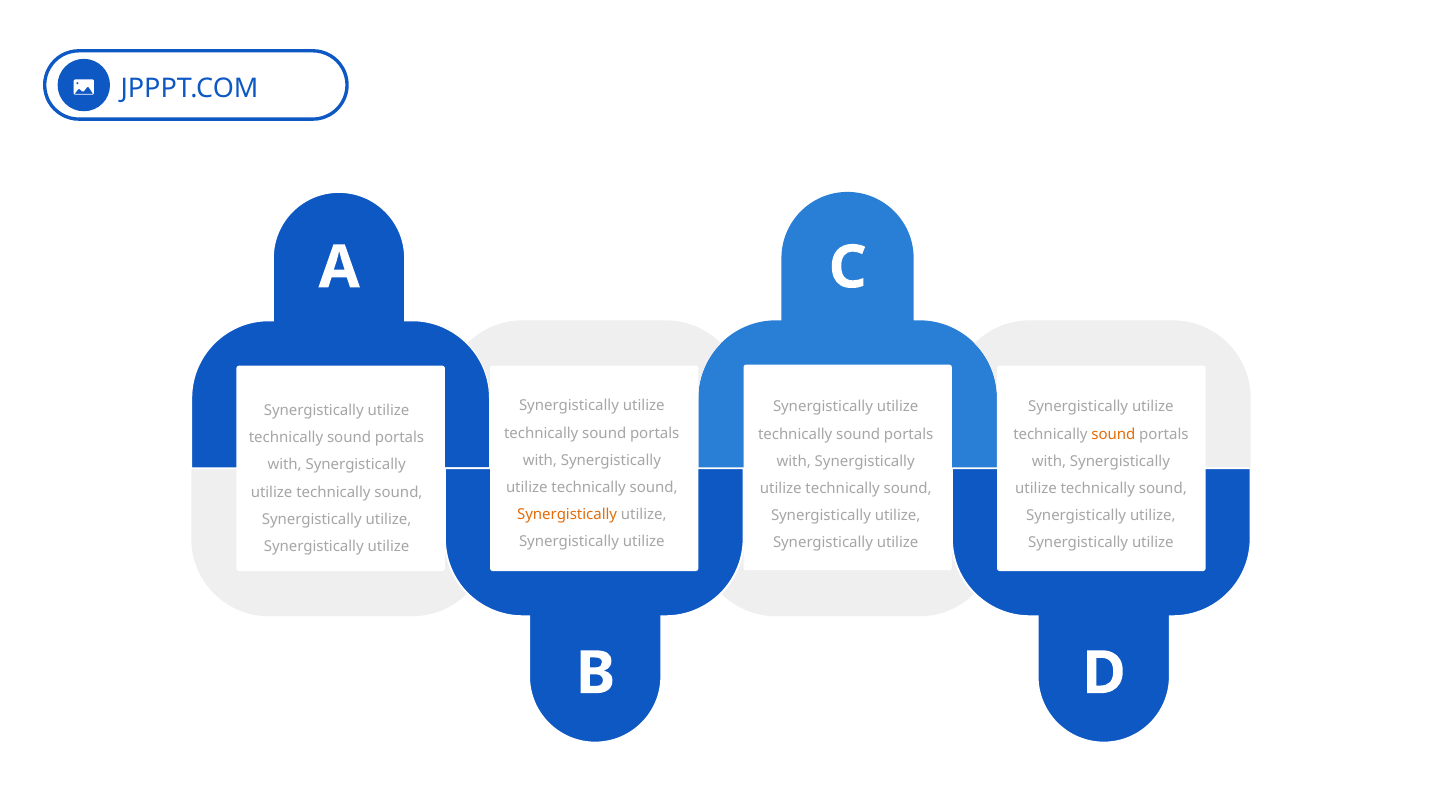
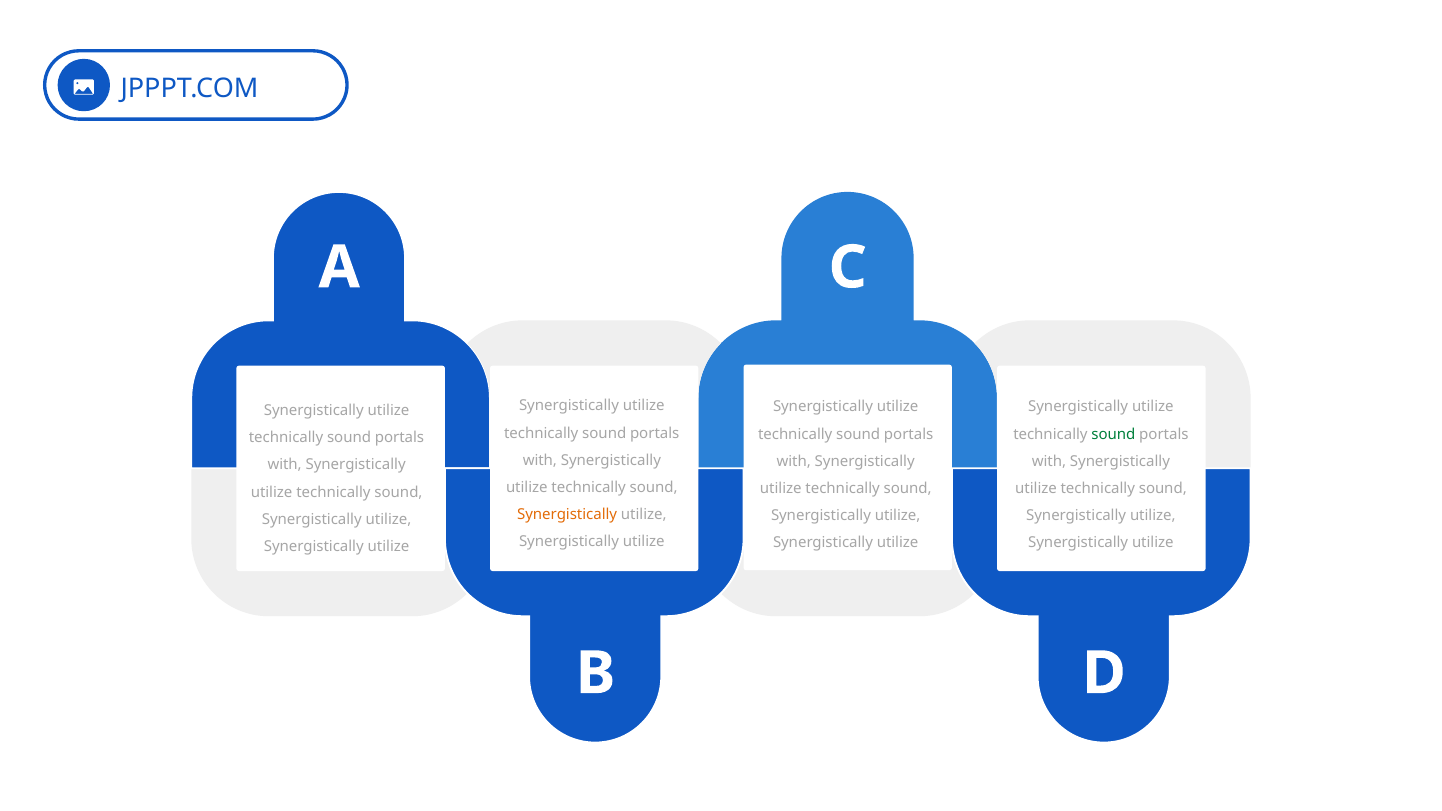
sound colour: orange -> green (1113, 434)
